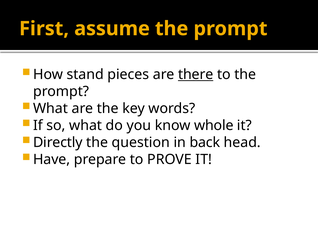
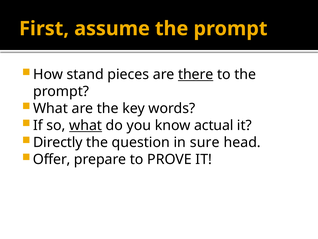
what underline: none -> present (86, 125)
whole: whole -> actual (214, 125)
back: back -> sure (205, 142)
Have: Have -> Offer (52, 159)
